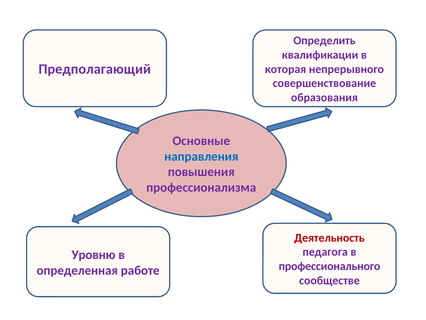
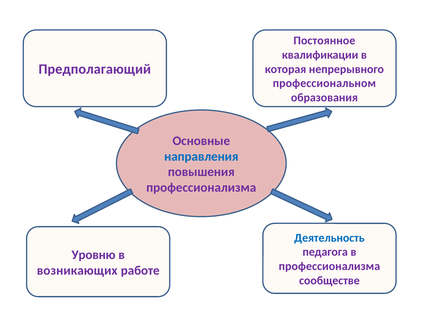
Определить: Определить -> Постоянное (324, 41)
совершенствование: совершенствование -> профессиональном (324, 83)
Деятельность colour: red -> blue (329, 237)
профессионального: профессионального -> профессионализма (329, 266)
определенная: определенная -> возникающих (77, 270)
